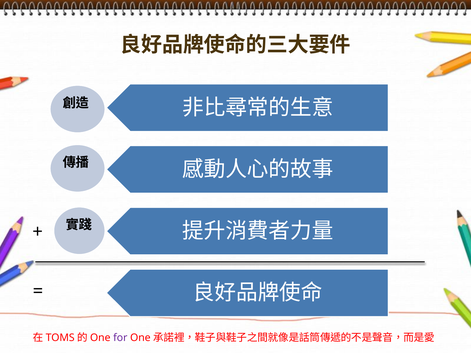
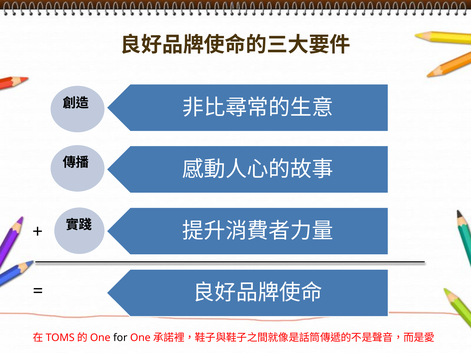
for colour: purple -> black (120, 338)
